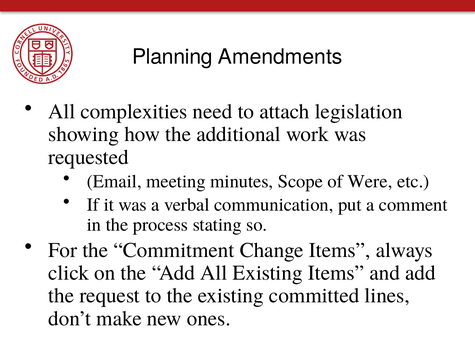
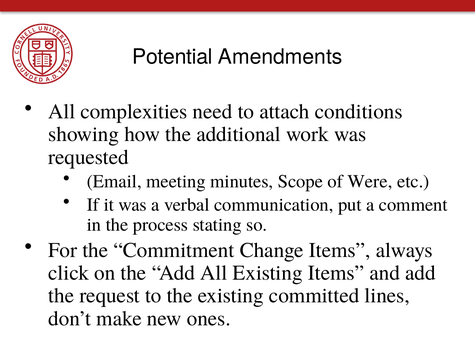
Planning: Planning -> Potential (172, 57)
legislation: legislation -> conditions (359, 112)
